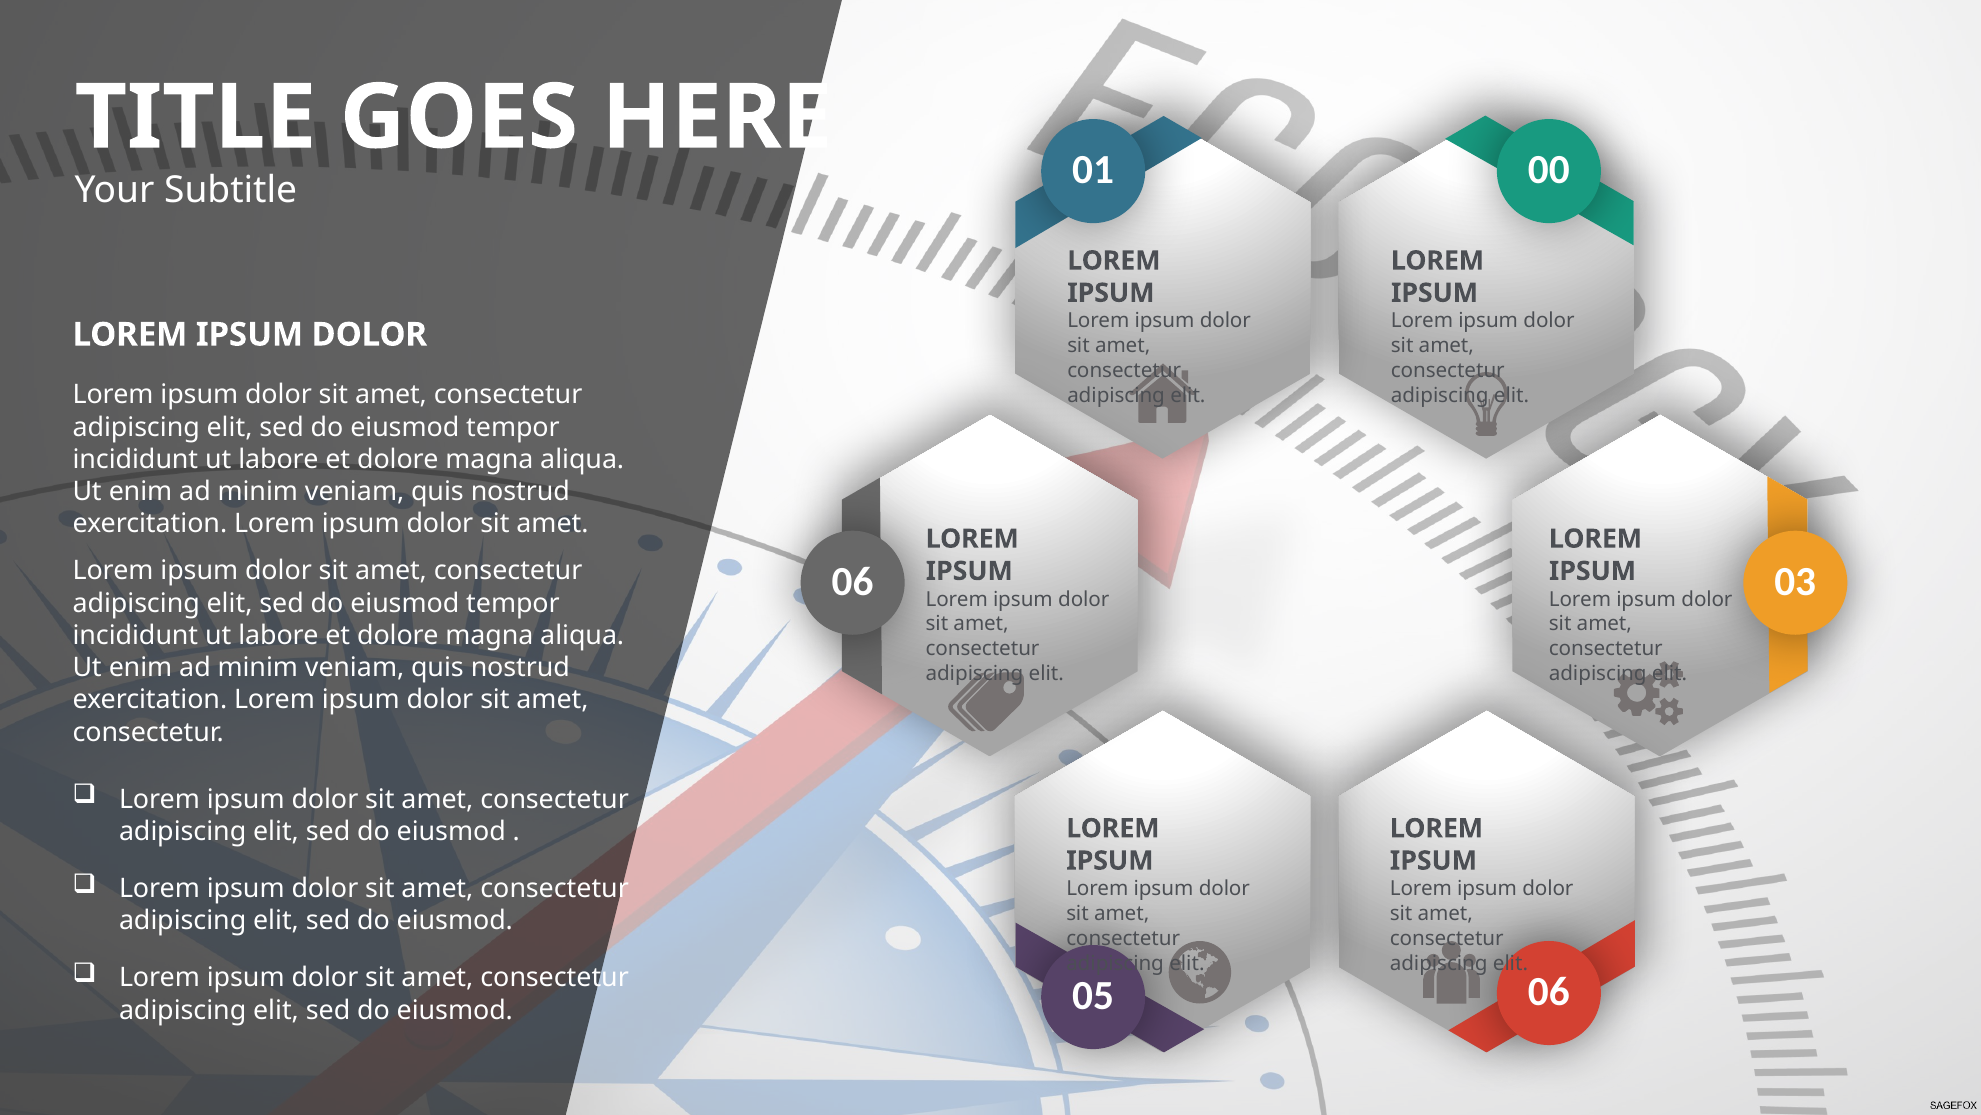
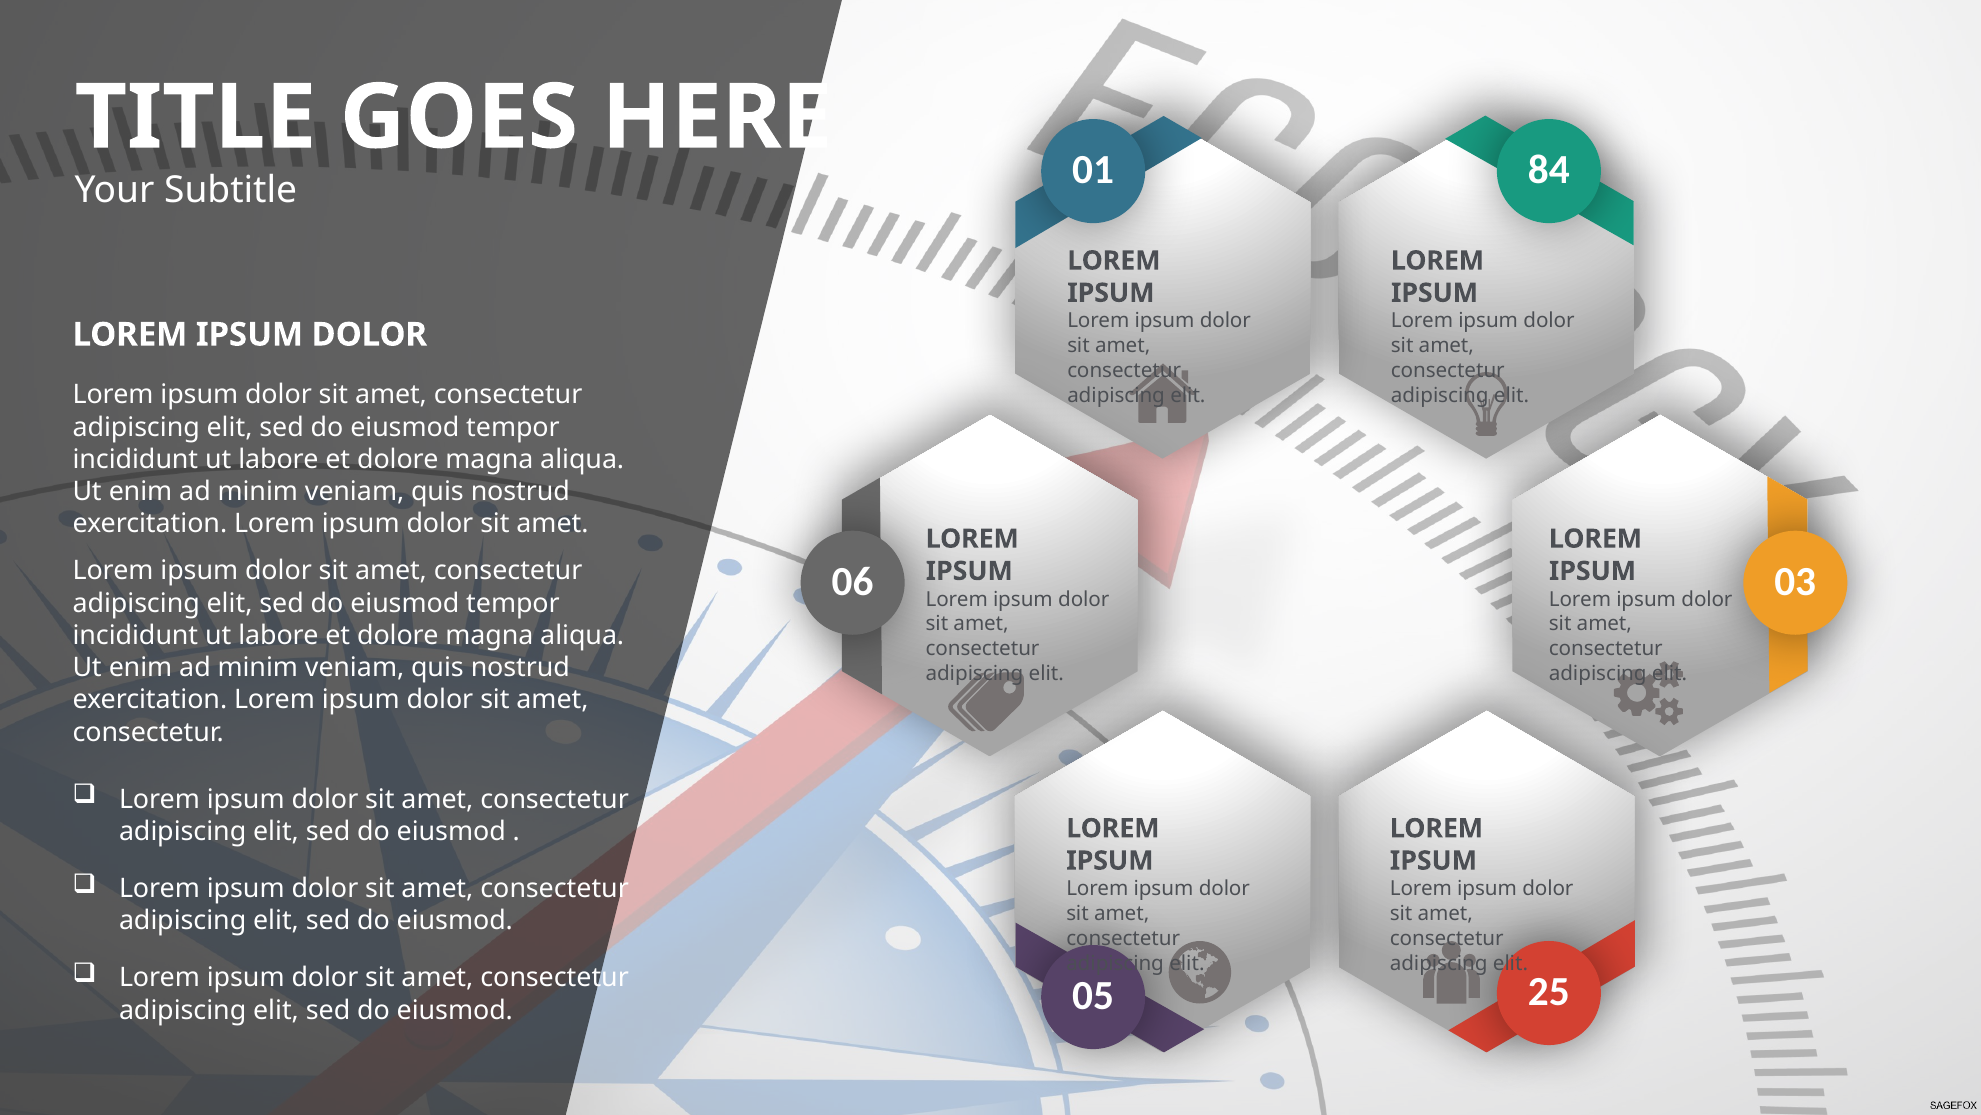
00: 00 -> 84 (1549, 170)
05 06: 06 -> 25 (1549, 992)
